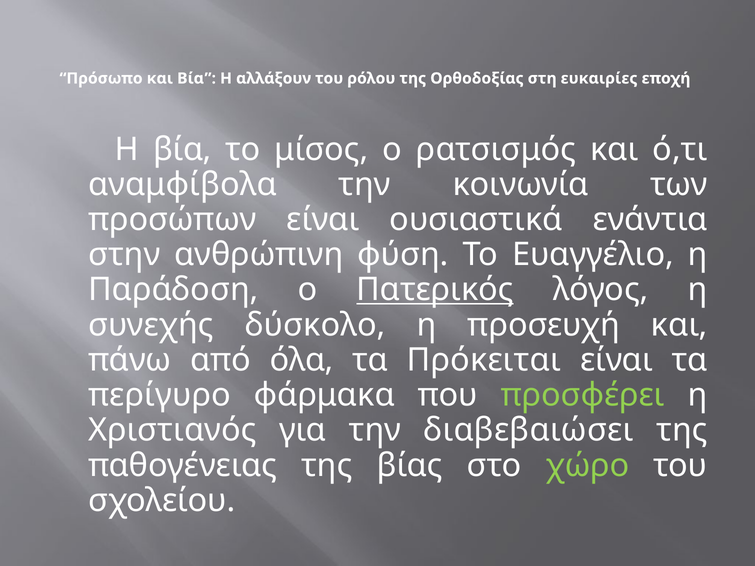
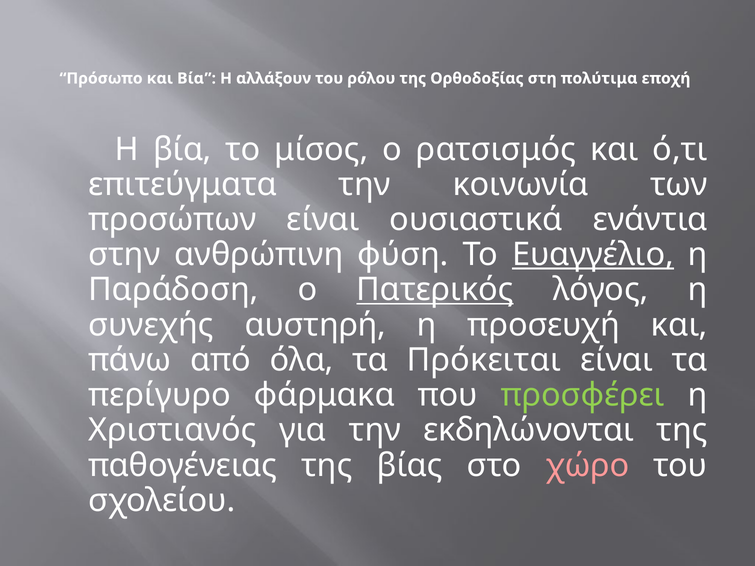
ευκαιρίες: ευκαιρίες -> πολύτιμα (599, 78)
αναμφίβολα: αναμφίβολα -> επιτεύγματα (183, 184)
Ευαγγέλιο underline: none -> present (593, 255)
δύσκολο: δύσκολο -> αυστηρή (315, 325)
διαβεβαιώσει: διαβεβαιώσει -> εκδηλώνονται (529, 430)
χώρο colour: light green -> pink (587, 466)
